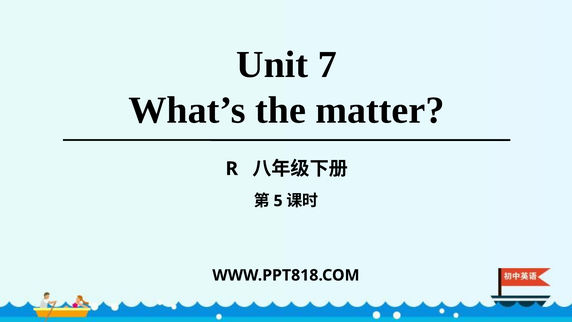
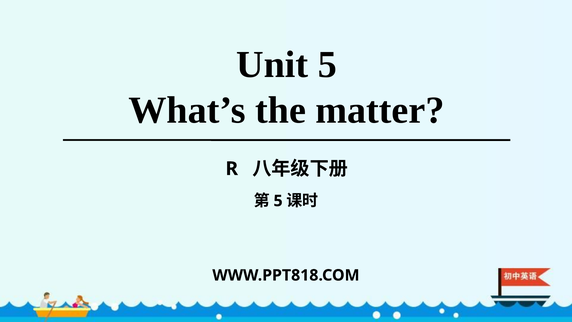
Unit 7: 7 -> 5 (327, 64)
